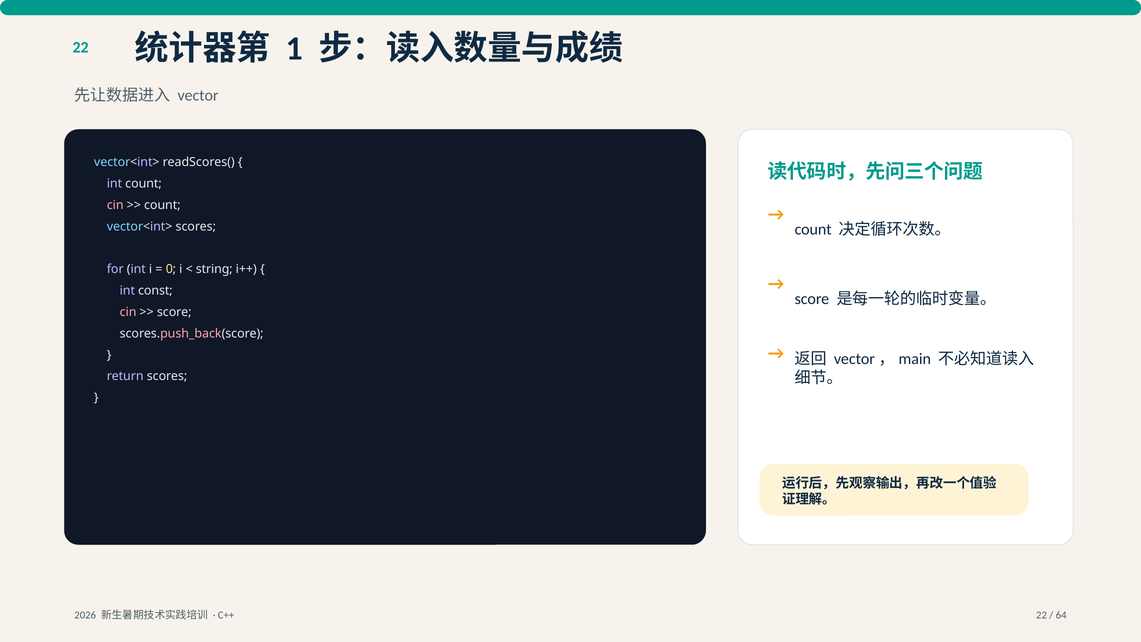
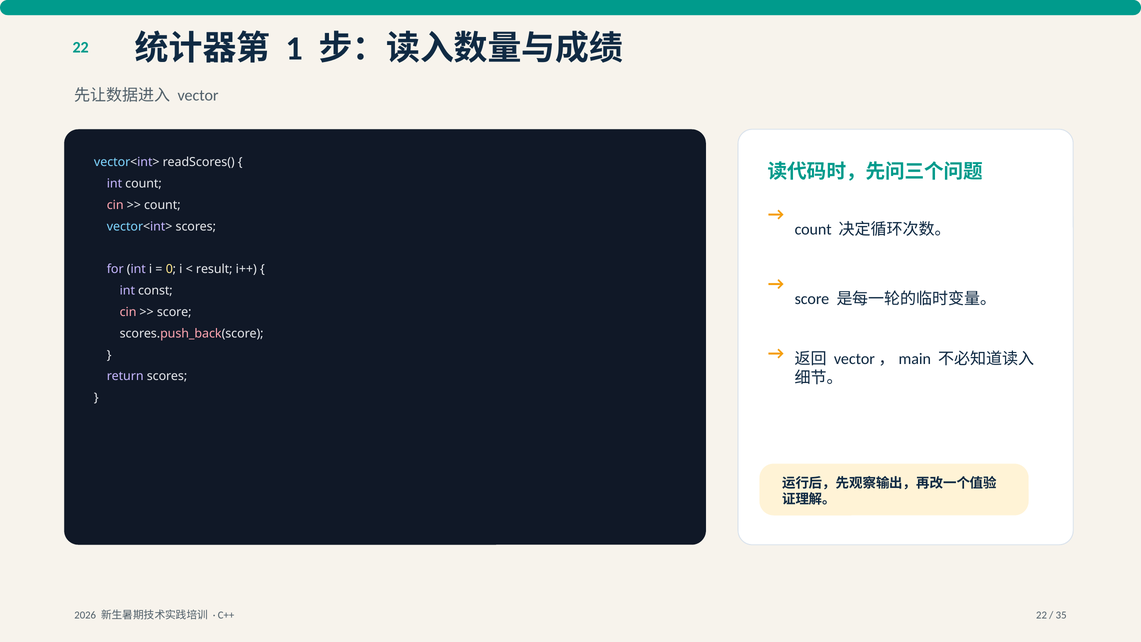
string: string -> result (214, 269)
64: 64 -> 35 (1061, 615)
